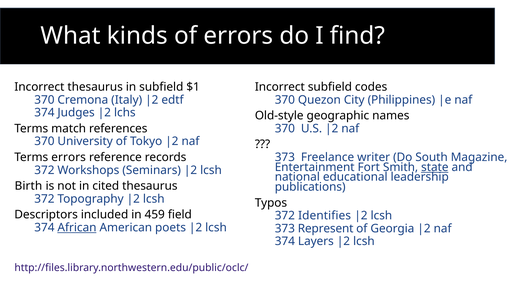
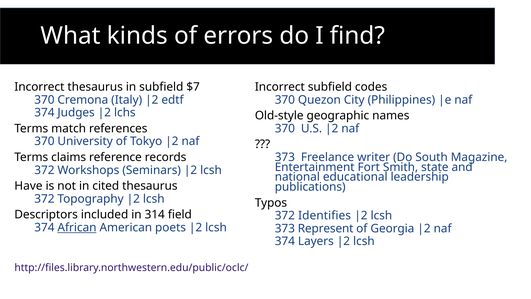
$1: $1 -> $7 (193, 87)
Terms errors: errors -> claims (69, 157)
state underline: present -> none (435, 167)
Birth: Birth -> Have (28, 186)
459: 459 -> 314 (155, 214)
